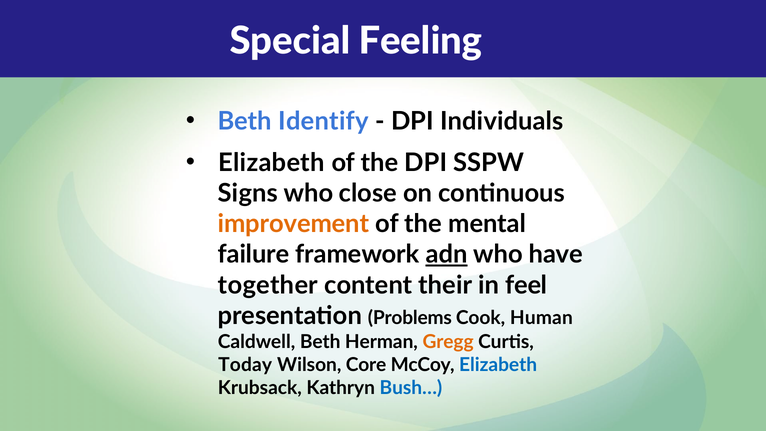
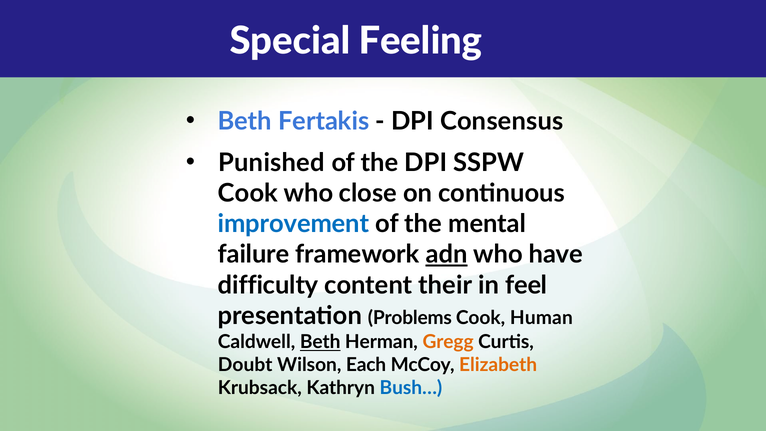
Identify: Identify -> Fertakis (324, 121)
Individuals: Individuals -> Consensus (502, 121)
Elizabeth: Elizabeth -> Punished (271, 163)
Signs: Signs -> Cook (248, 193)
improvement colour: orange -> blue (294, 224)
together: together -> difficulty (268, 285)
Beth underline: none -> present (320, 342)
Today: Today -> Doubt (245, 365)
Core: Core -> Each (366, 365)
Elizabeth colour: blue -> orange (498, 365)
